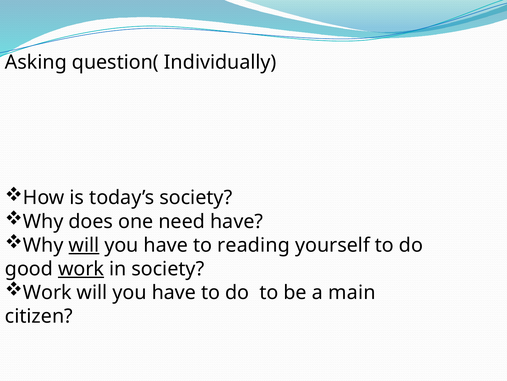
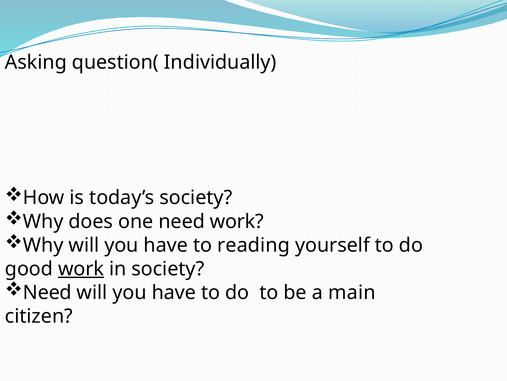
need have: have -> work (237, 221)
will underline: present -> none (84, 245)
Work: Work -> Need (47, 292)
